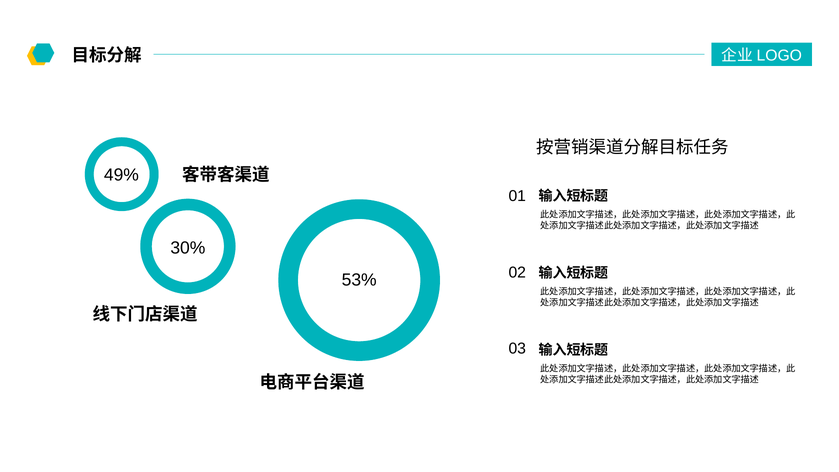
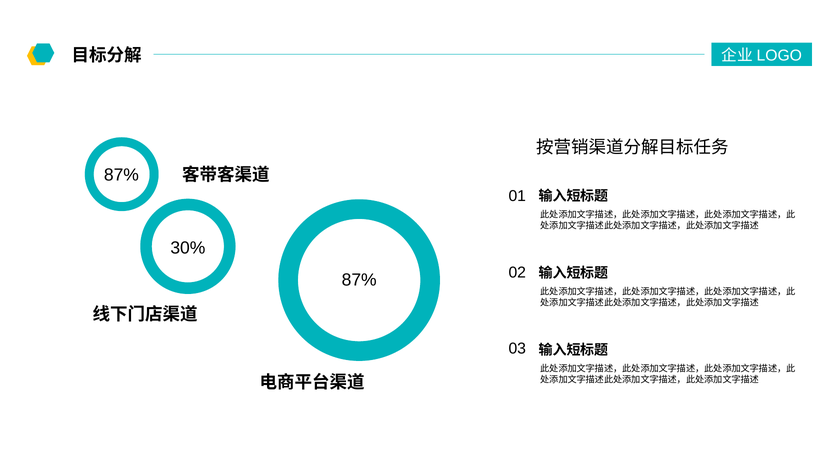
49%: 49% -> 87% (121, 175)
53%: 53% -> 87% (359, 280)
